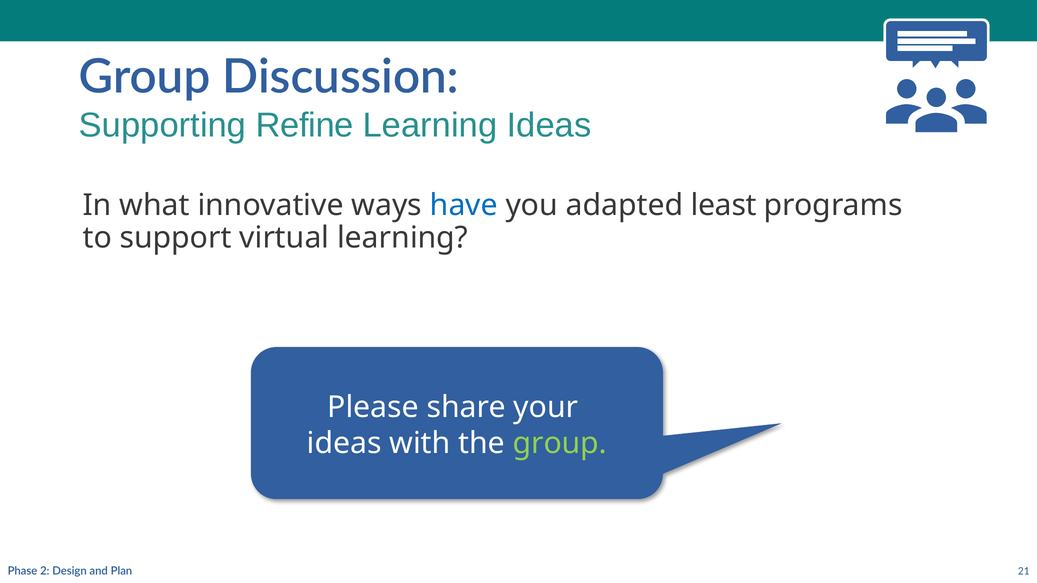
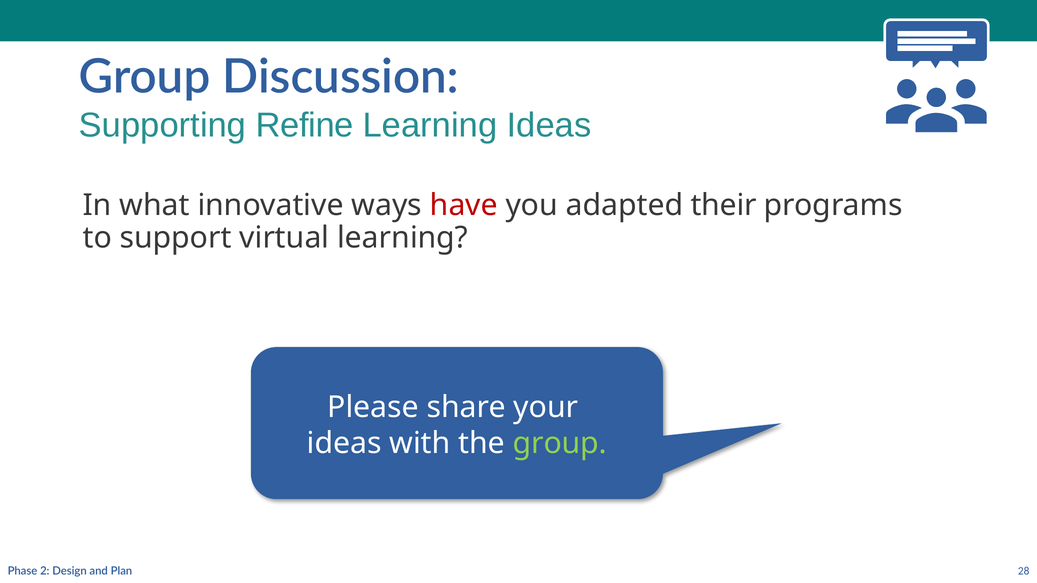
have colour: blue -> red (464, 205)
least: least -> their (724, 205)
21: 21 -> 28 (1024, 571)
